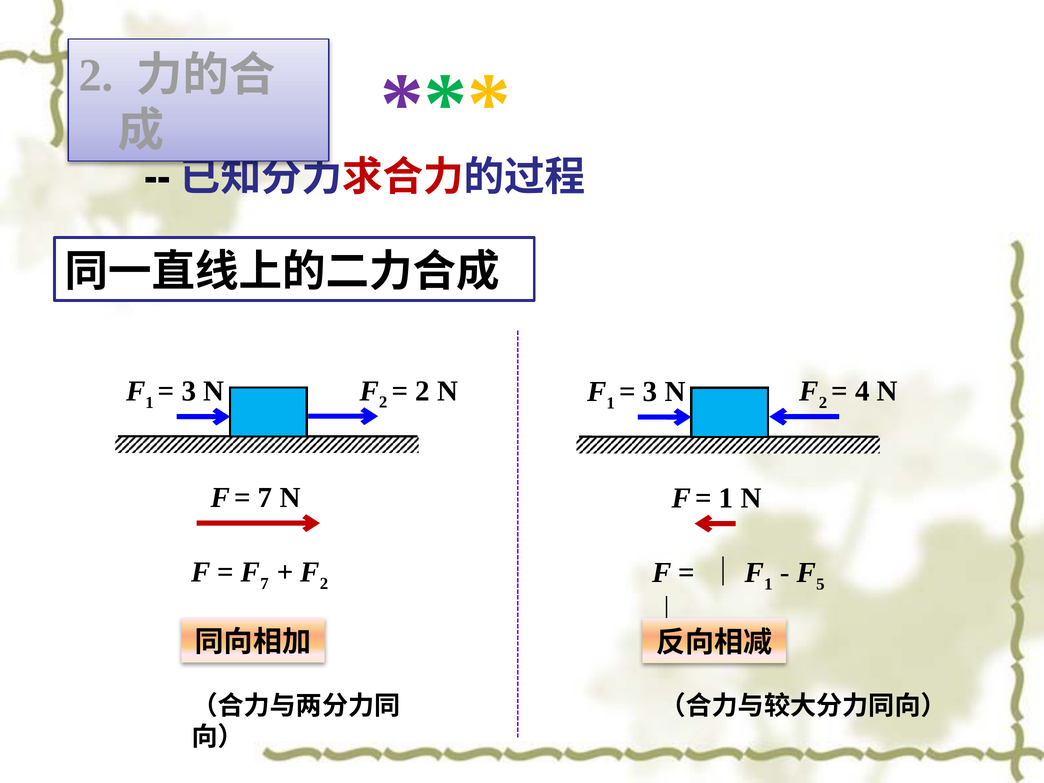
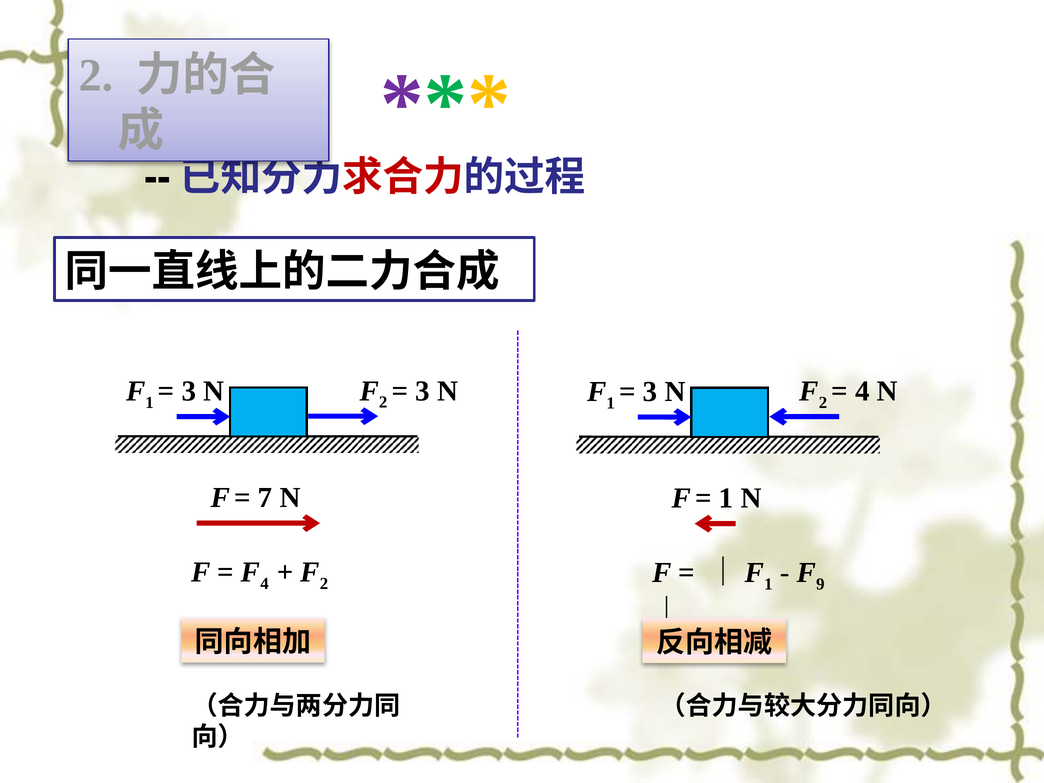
2: 2 -> 3 (422, 391)
F 7: 7 -> 4 (265, 584)
5: 5 -> 9 (820, 584)
